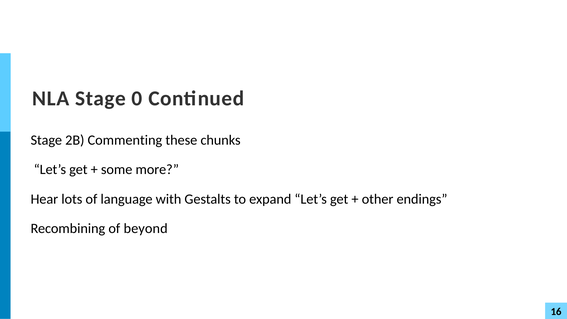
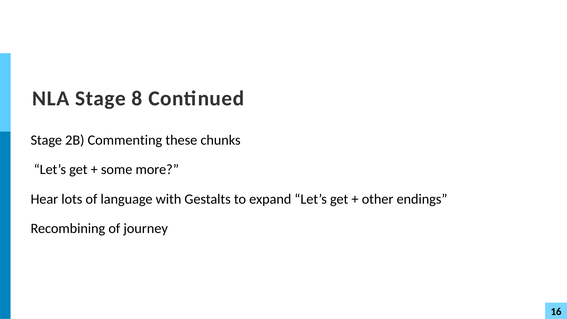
0: 0 -> 8 (137, 99)
beyond: beyond -> journey (146, 228)
